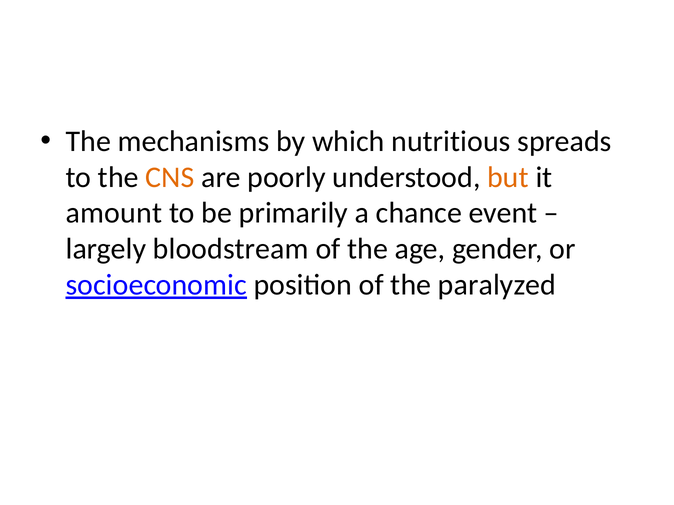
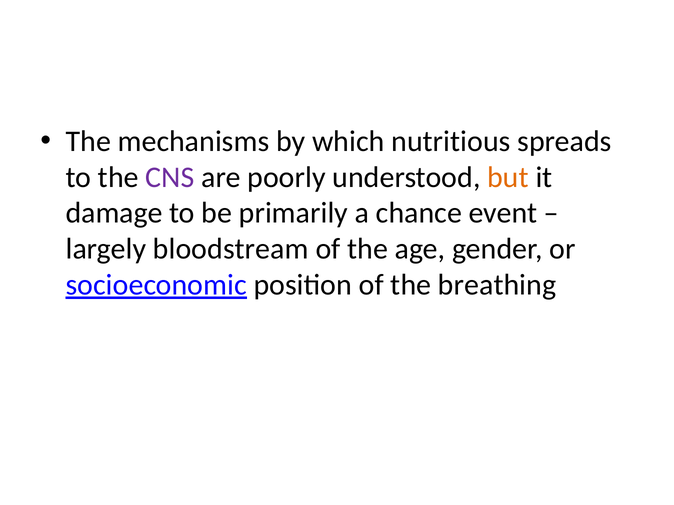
CNS colour: orange -> purple (170, 177)
amount: amount -> damage (114, 213)
paralyzed: paralyzed -> breathing (497, 285)
